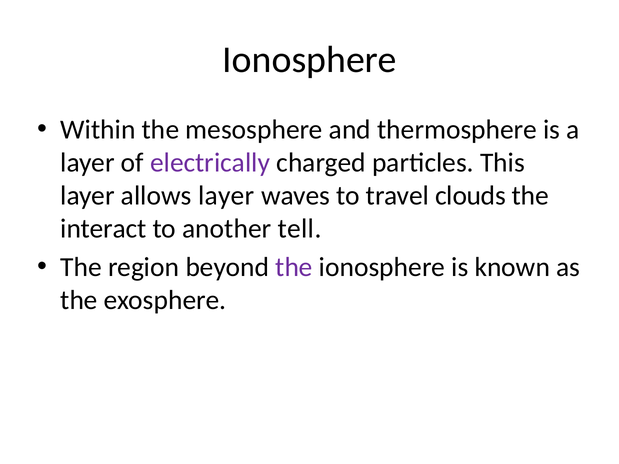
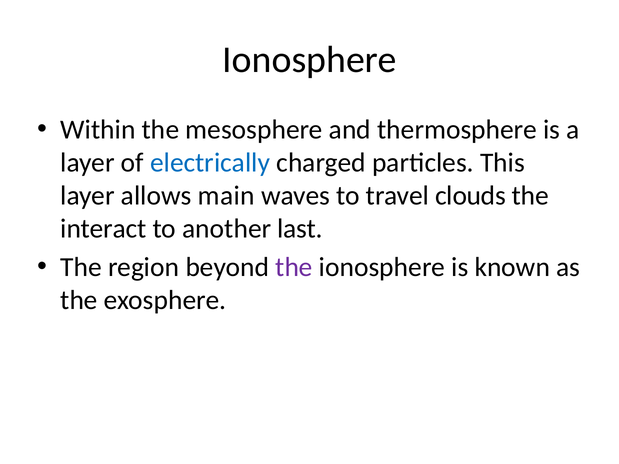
electrically colour: purple -> blue (210, 163)
allows layer: layer -> main (226, 196)
tell: tell -> last (300, 229)
